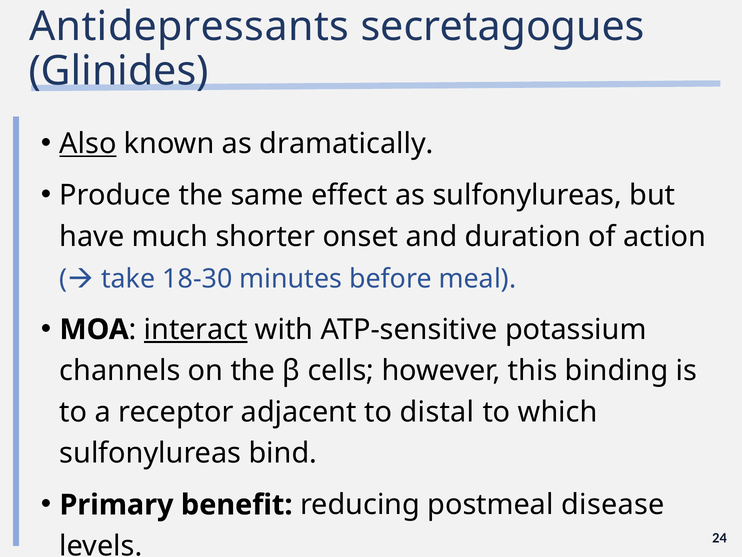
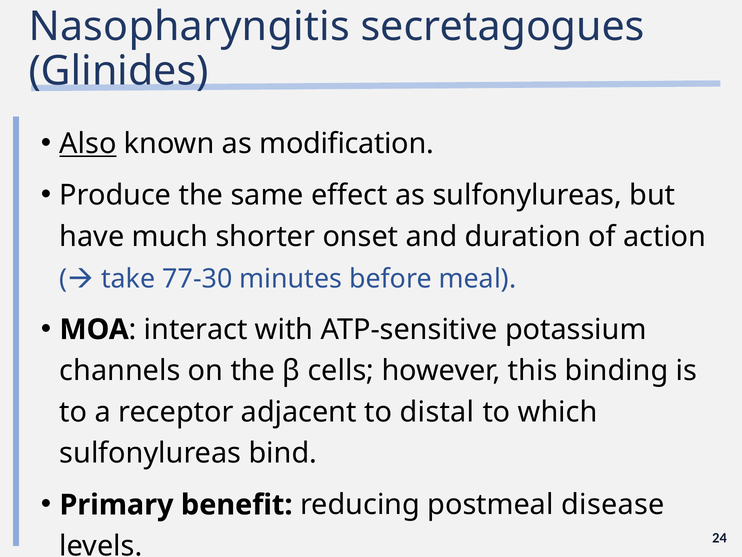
Antidepressants: Antidepressants -> Nasopharyngitis (189, 26)
dramatically: dramatically -> modification (347, 144)
18-30: 18-30 -> 77-30 (197, 279)
interact underline: present -> none (196, 329)
